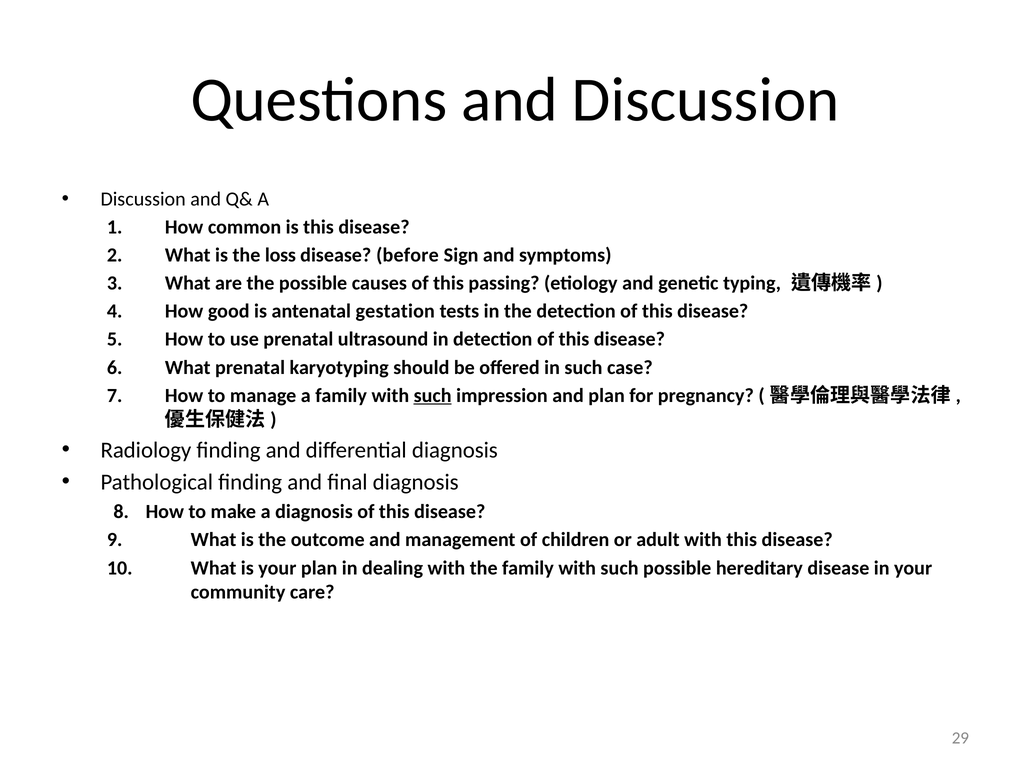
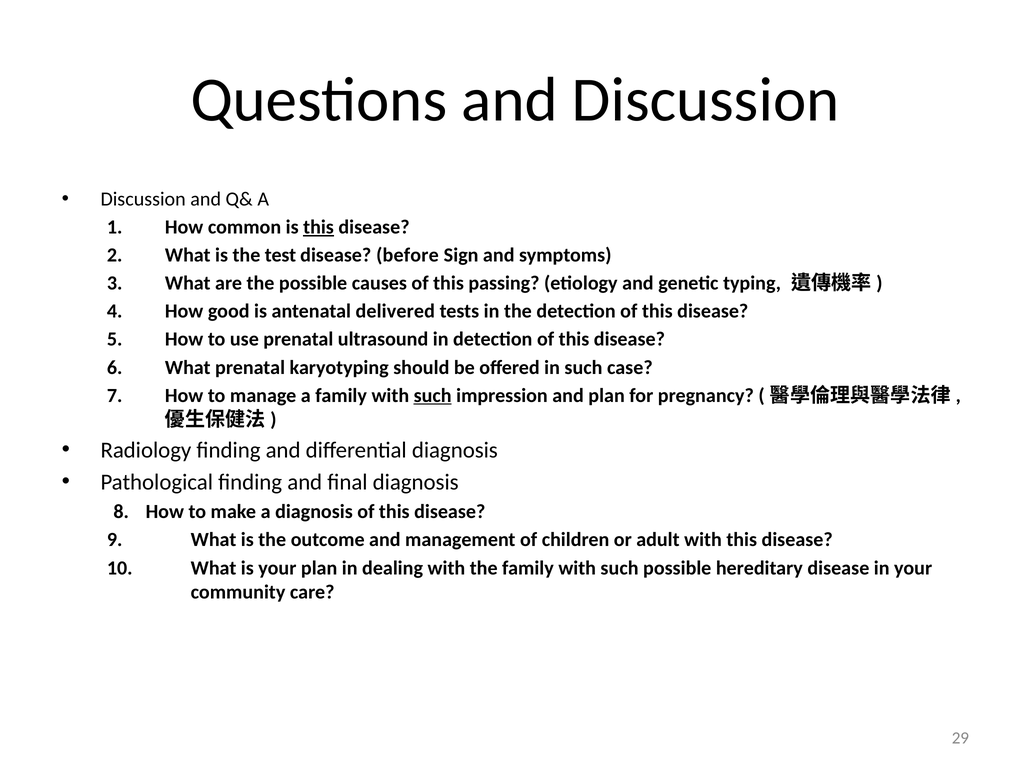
this underline: none -> present (319, 227)
loss: loss -> test (280, 255)
gestation: gestation -> delivered (395, 311)
